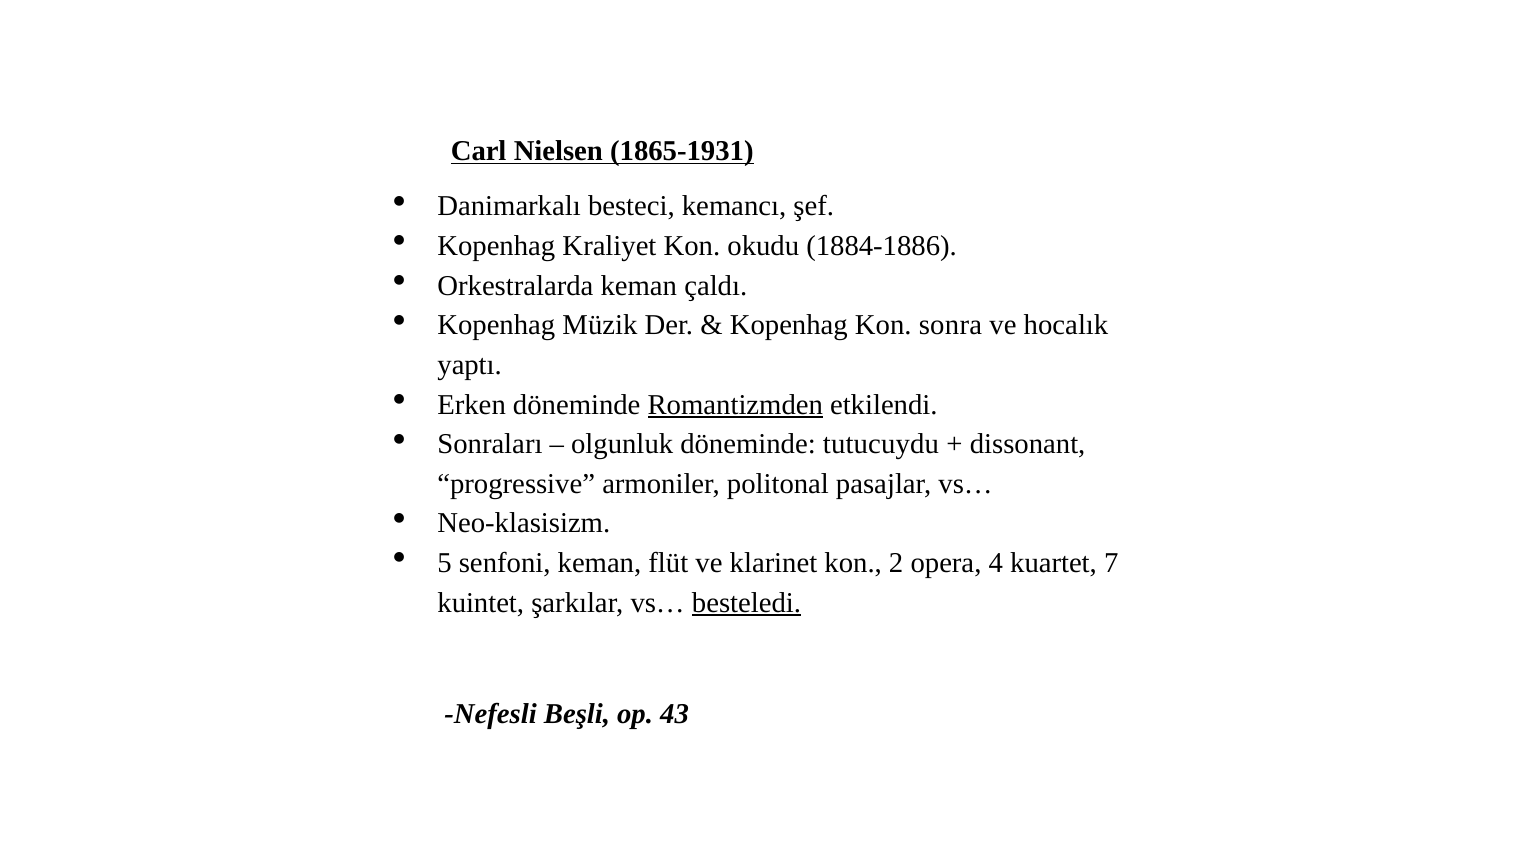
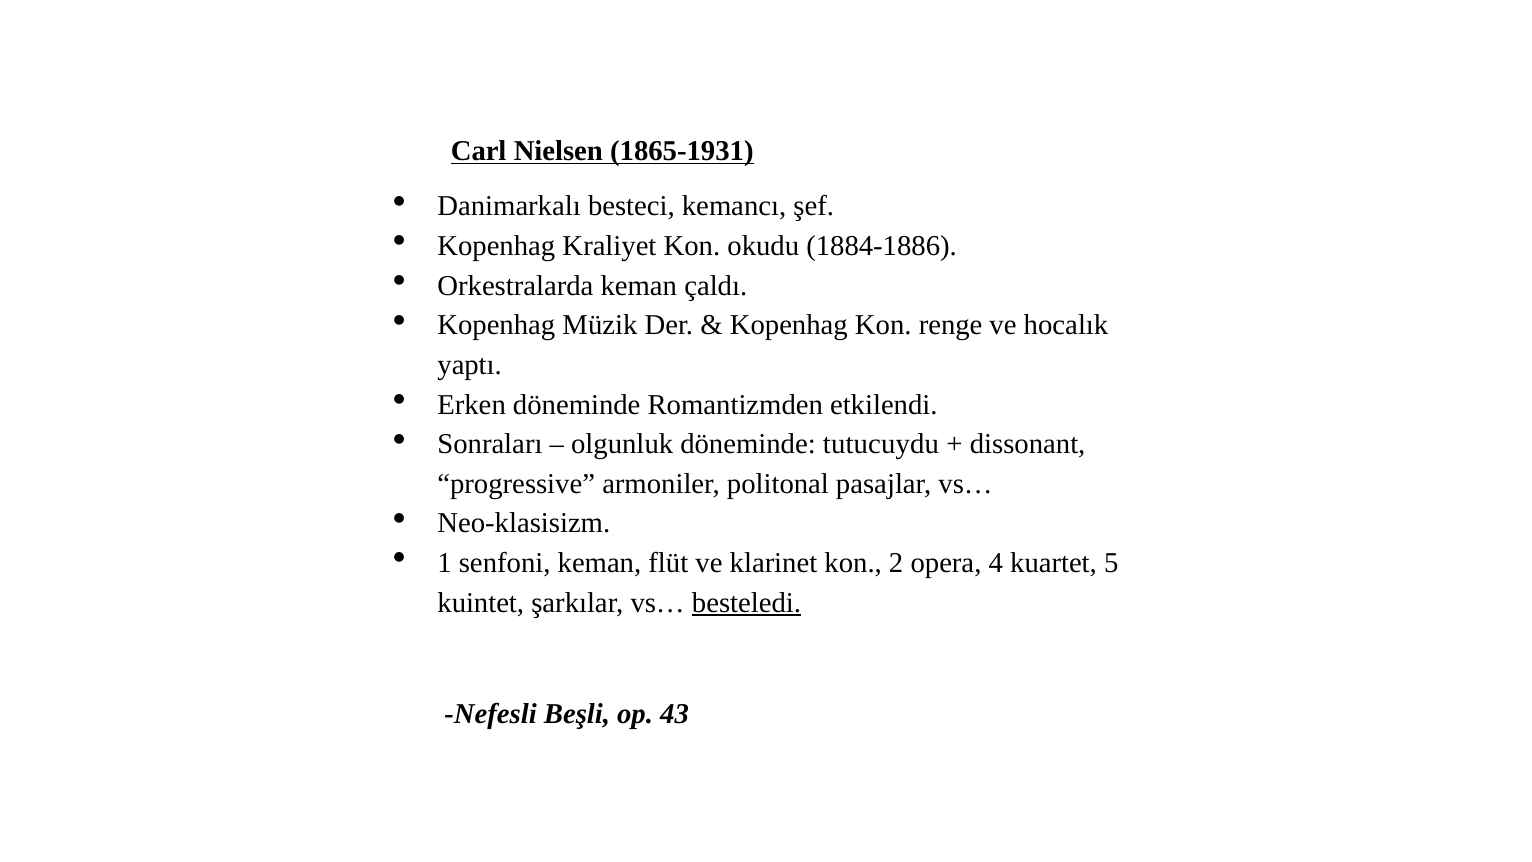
sonra: sonra -> renge (951, 325)
Romantizmden underline: present -> none (735, 404)
5: 5 -> 1 (445, 563)
7: 7 -> 5 (1111, 563)
